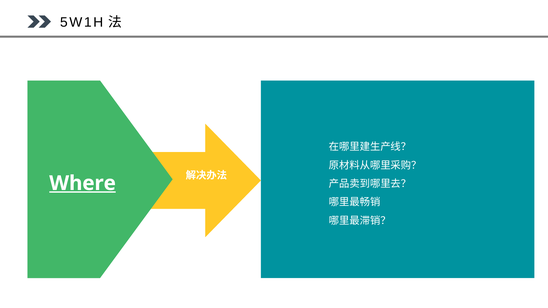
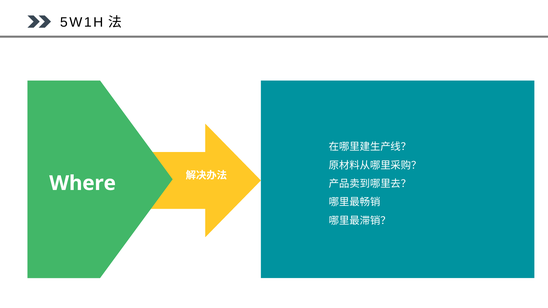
Where underline: present -> none (83, 183)
